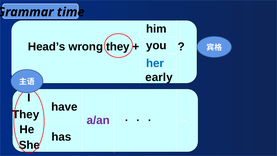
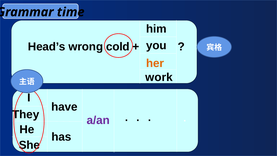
wrong they: they -> cold (118, 47)
her colour: blue -> orange (155, 63)
early: early -> work (159, 77)
